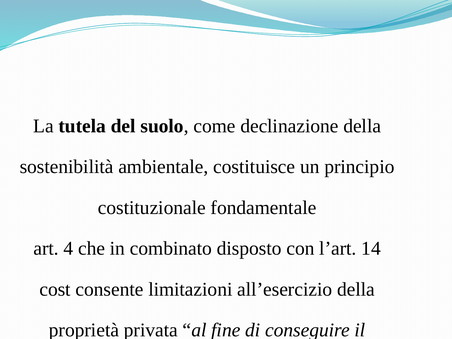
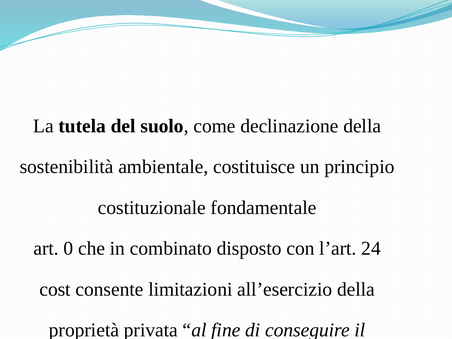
4: 4 -> 0 (68, 249)
14: 14 -> 24 (371, 249)
